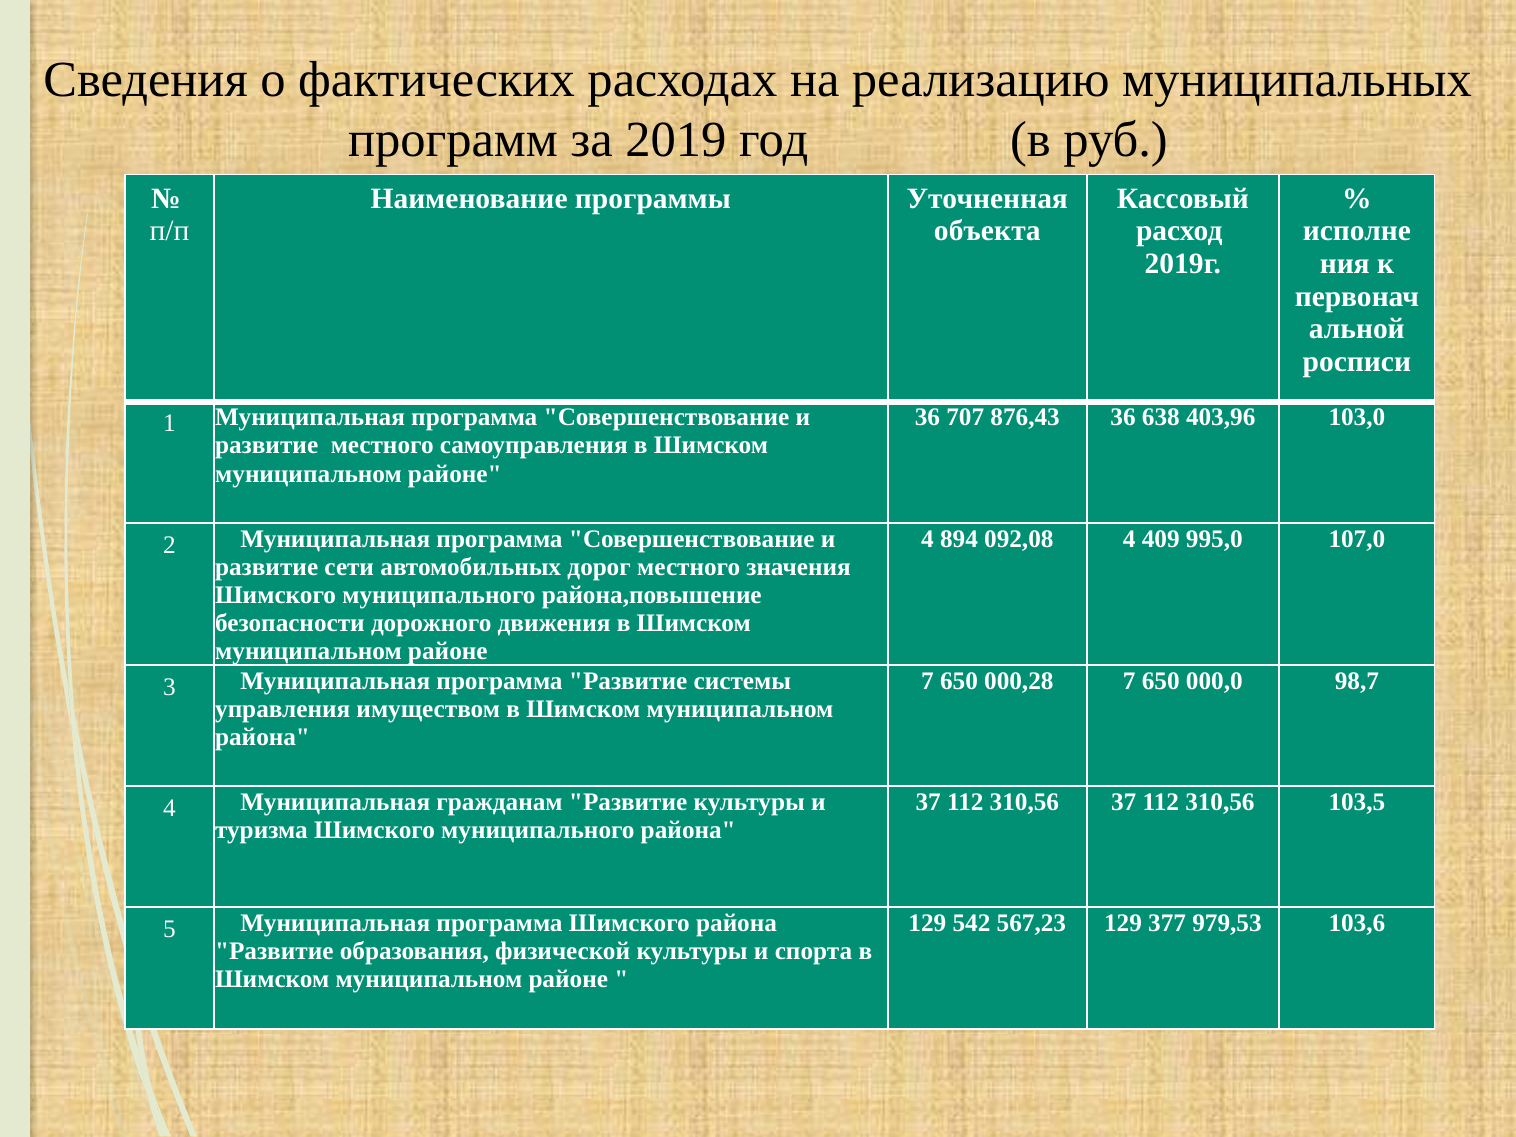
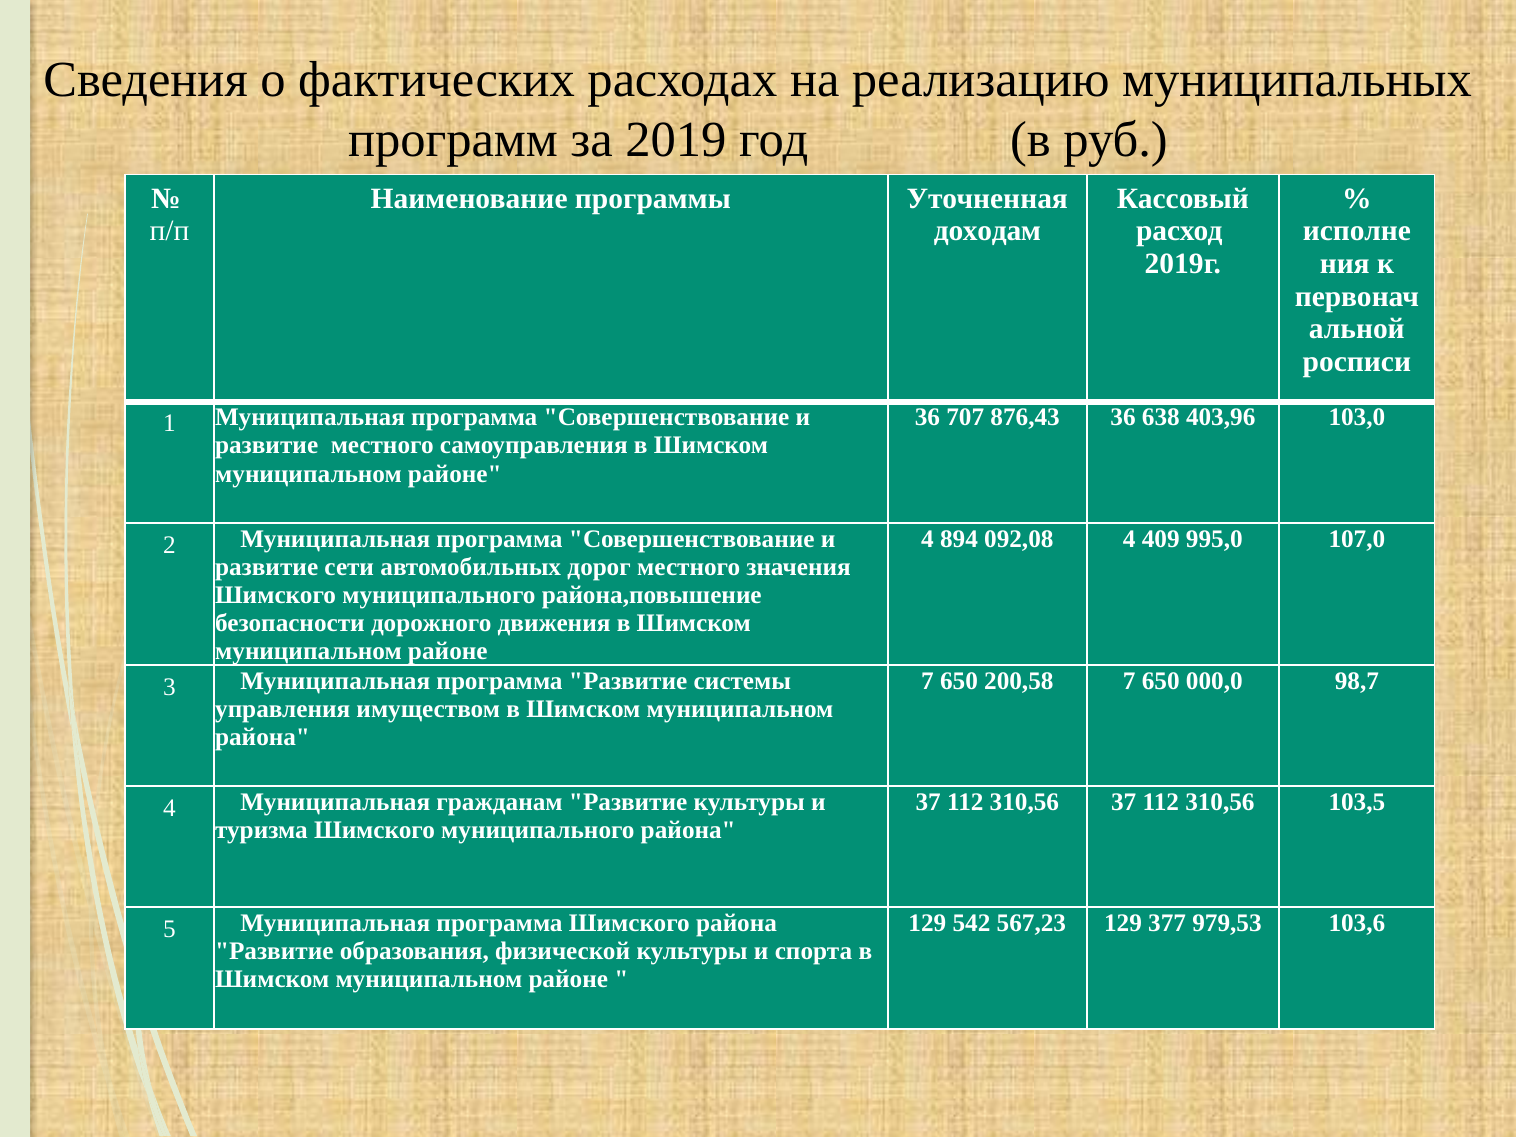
объекта: объекта -> доходам (987, 231)
000,28: 000,28 -> 200,58 (1019, 681)
